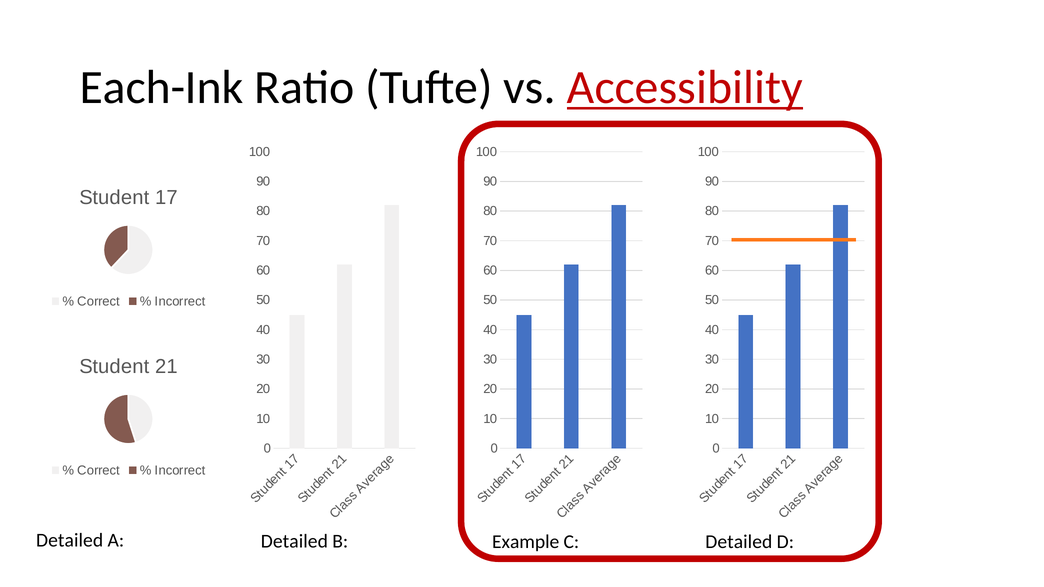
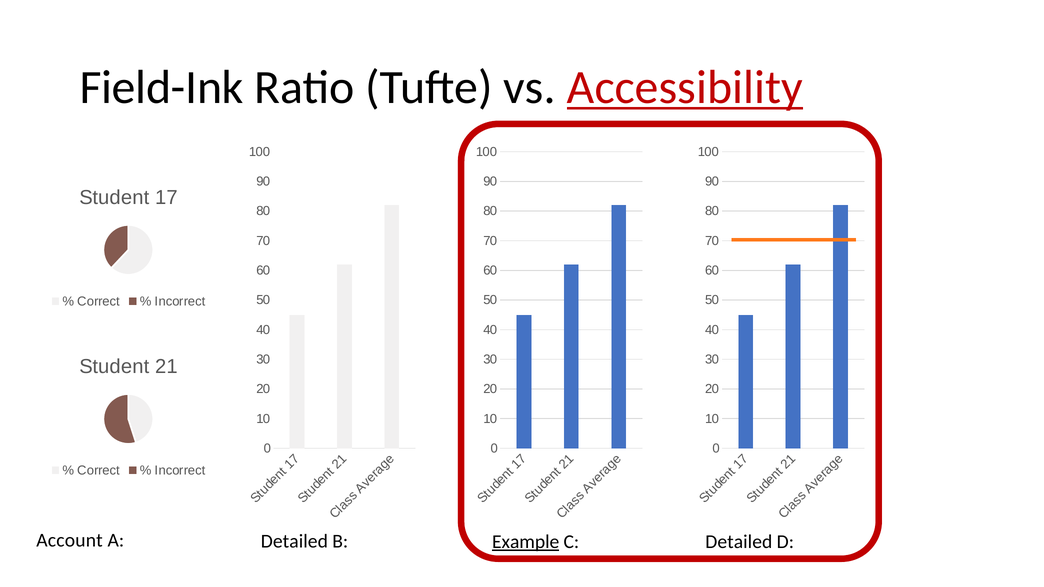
Each-Ink: Each-Ink -> Field-Ink (162, 88)
Detailed: Detailed -> Account (70, 540)
Example underline: none -> present (526, 542)
